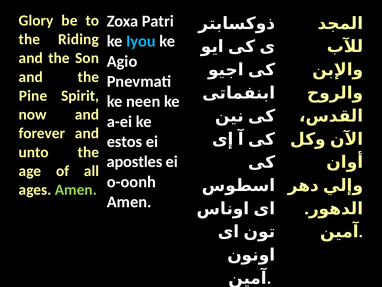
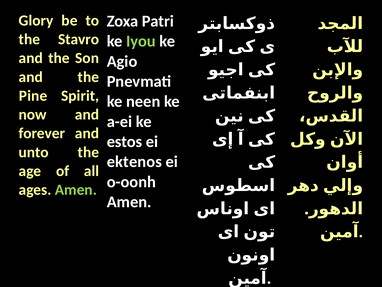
Riding: Riding -> Stavro (79, 39)
Iyou colour: light blue -> light green (141, 41)
apostles: apostles -> ektenos (134, 162)
